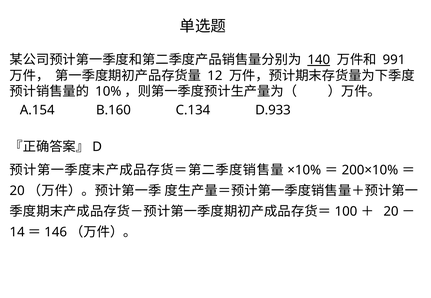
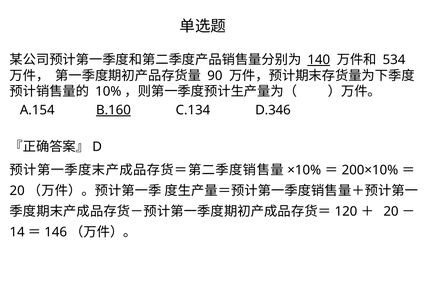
991: 991 -> 534 (394, 60)
12: 12 -> 90 (215, 76)
B.160 underline: none -> present (113, 110)
D.933: D.933 -> D.346 (273, 110)
100: 100 -> 120 (346, 212)
